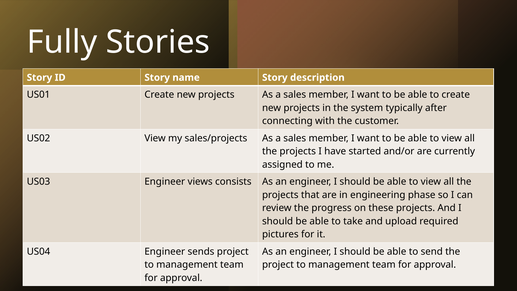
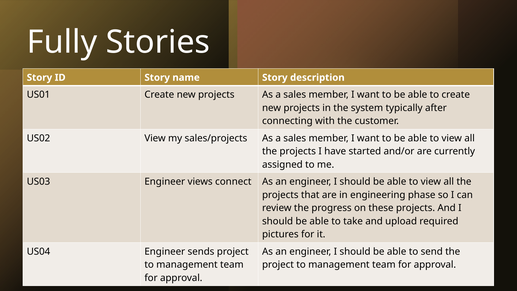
consists: consists -> connect (233, 182)
